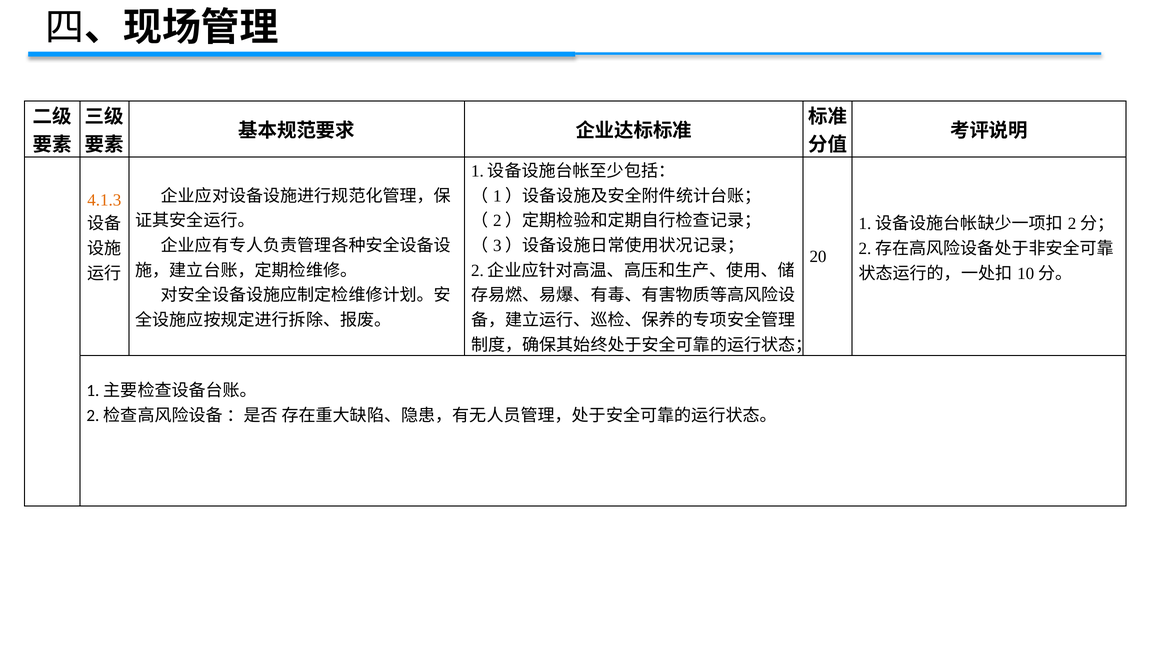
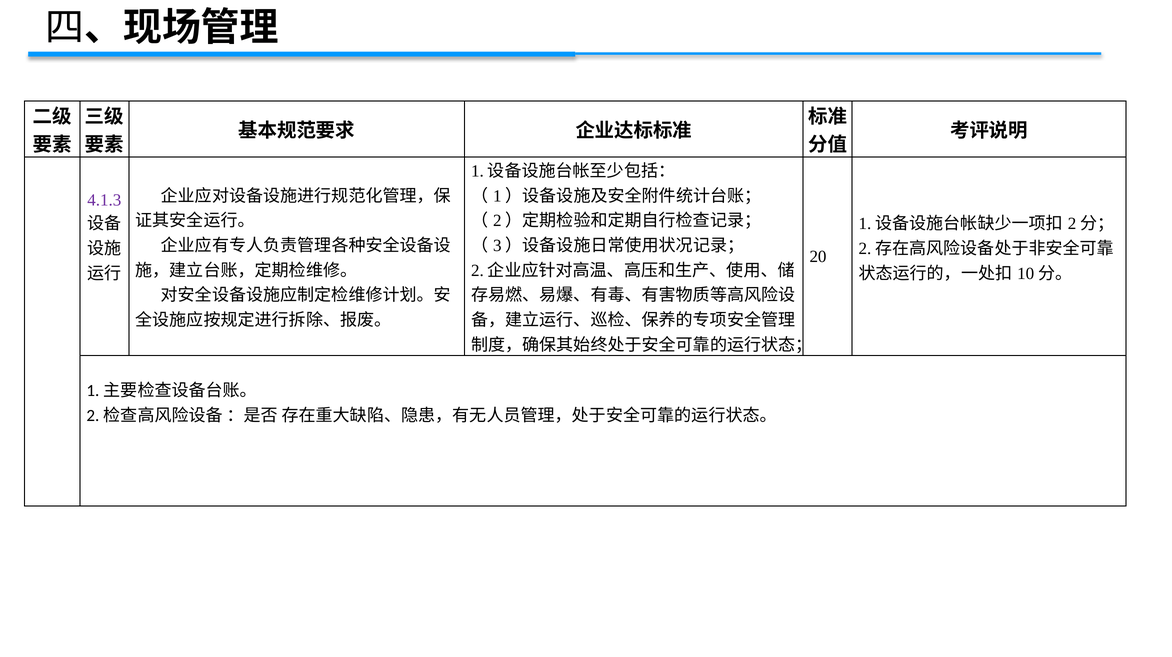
4.1.3 colour: orange -> purple (104, 200)
